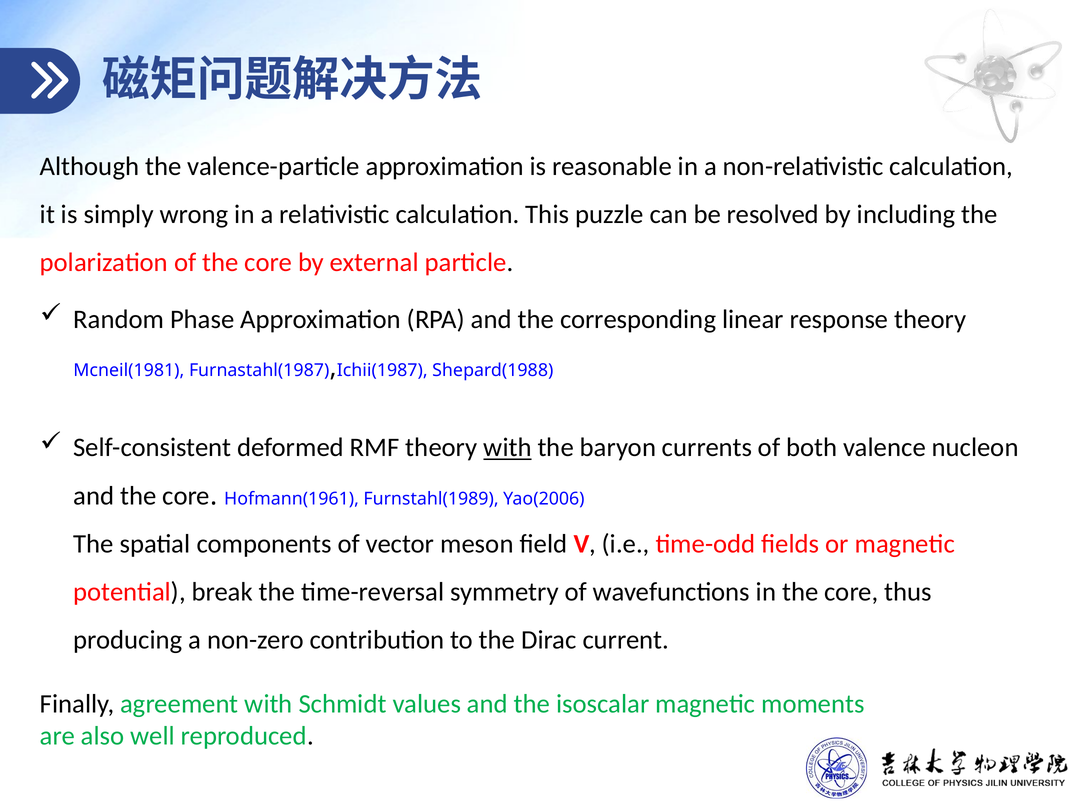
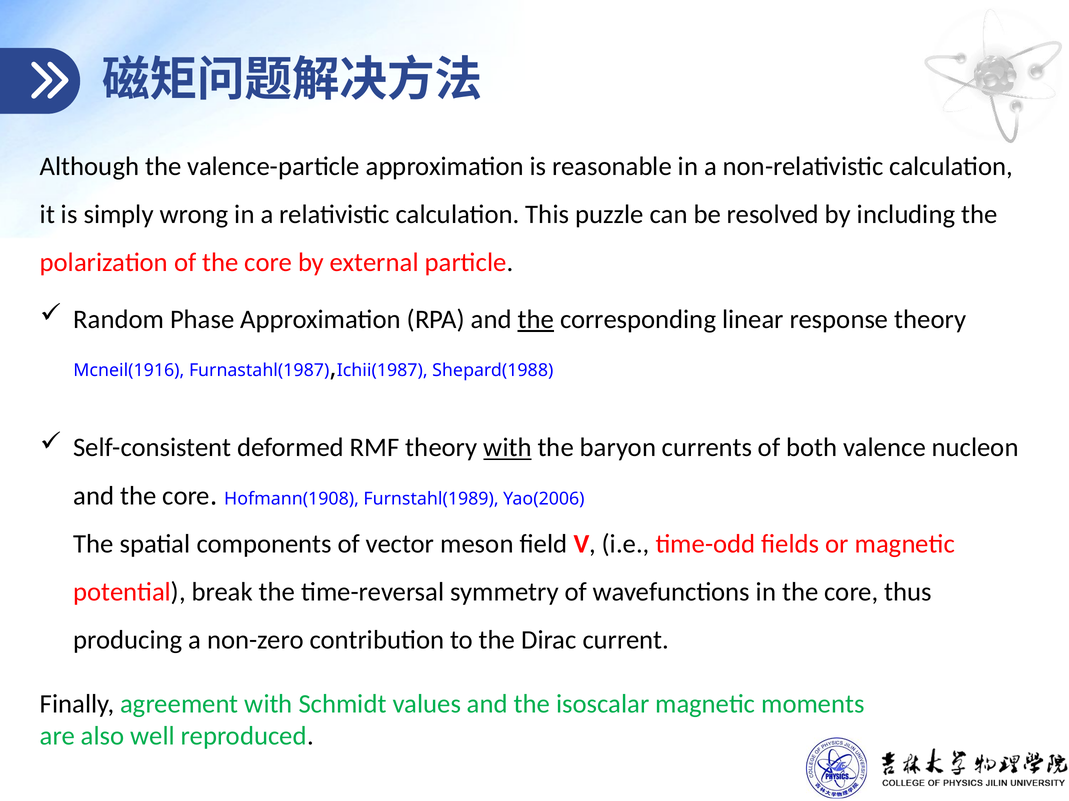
the underline: none -> present (536, 320)
Mcneil(1981: Mcneil(1981 -> Mcneil(1916 (129, 371)
Hofmann(1961: Hofmann(1961 -> Hofmann(1908 (292, 499)
